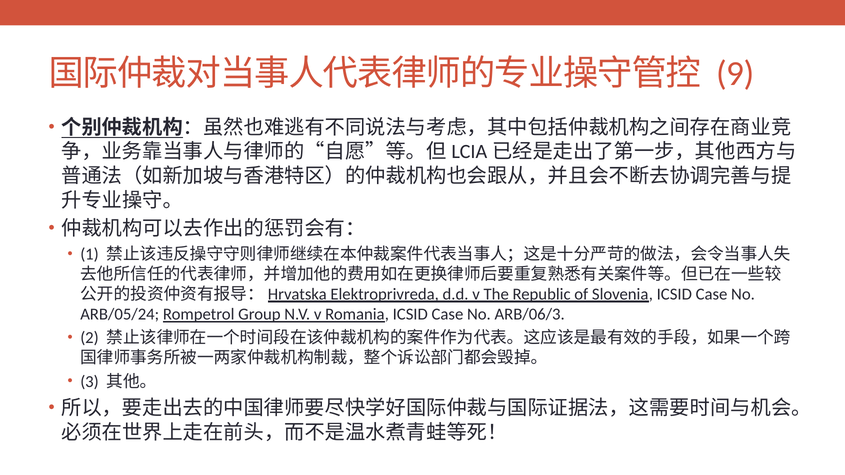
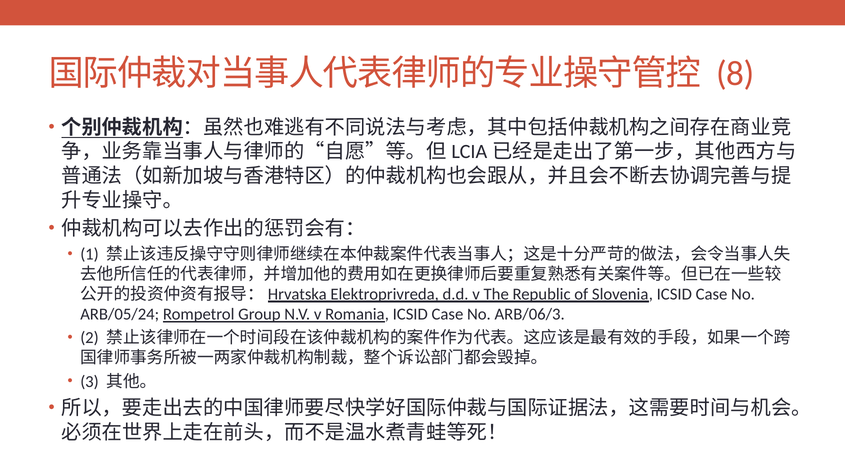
9: 9 -> 8 (735, 74)
